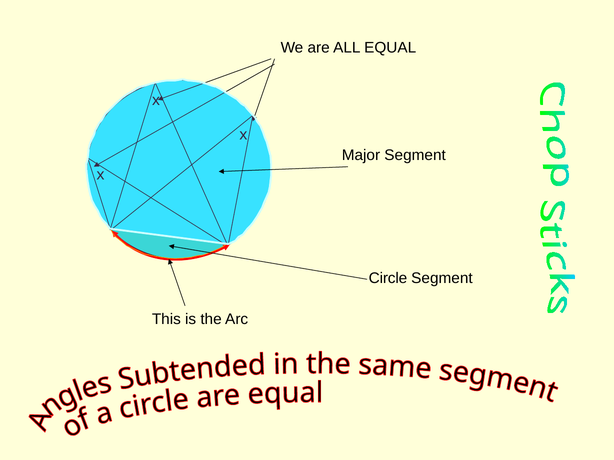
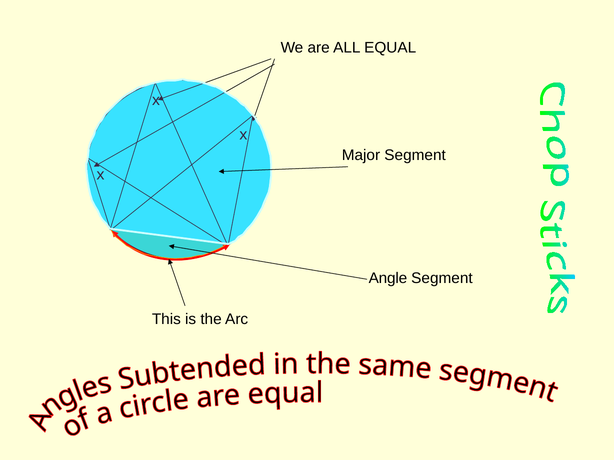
Circle: Circle -> Angle (388, 279)
